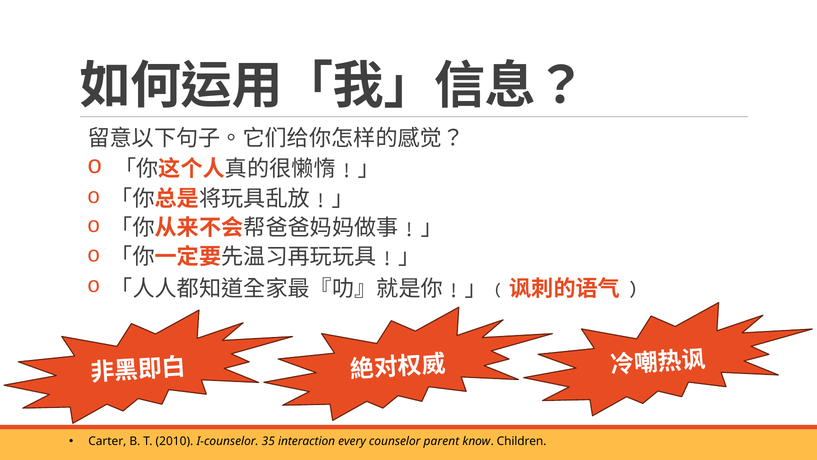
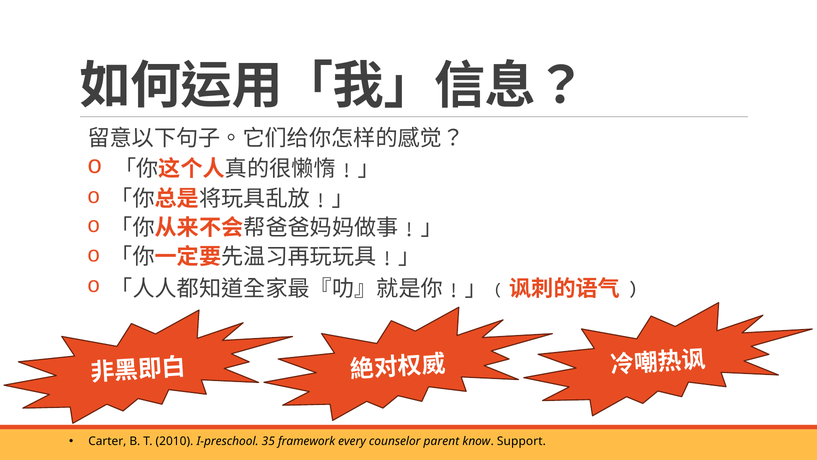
I-counselor: I-counselor -> I-preschool (228, 441)
interaction: interaction -> framework (307, 441)
Children: Children -> Support (521, 441)
